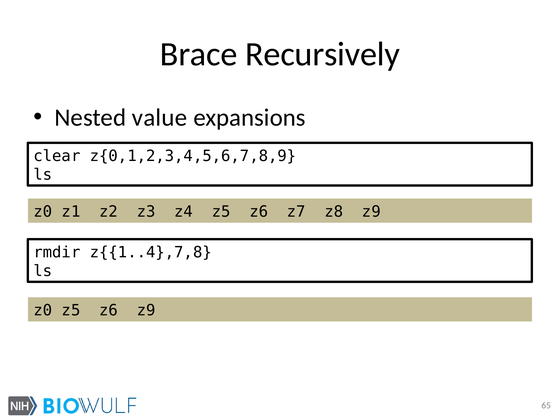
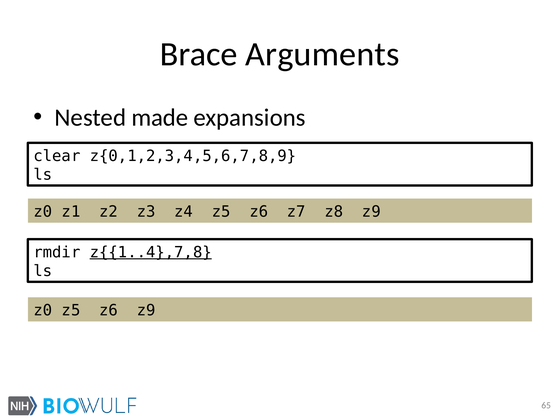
Recursively: Recursively -> Arguments (322, 54)
value: value -> made (160, 117)
z{{1..4},7,8 underline: none -> present (151, 252)
